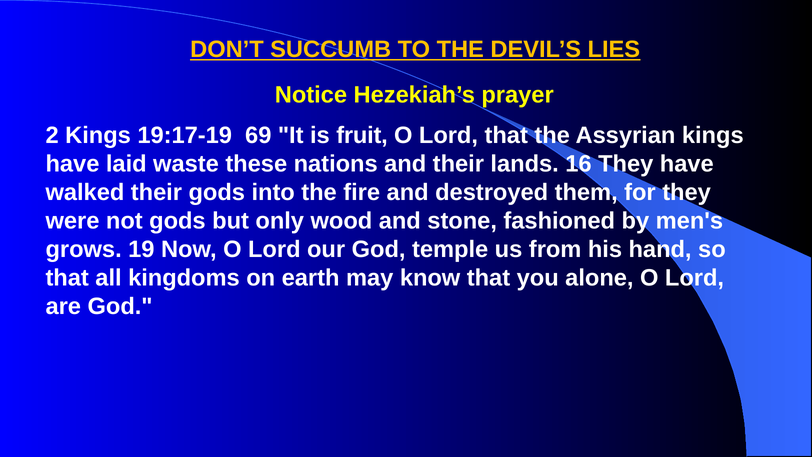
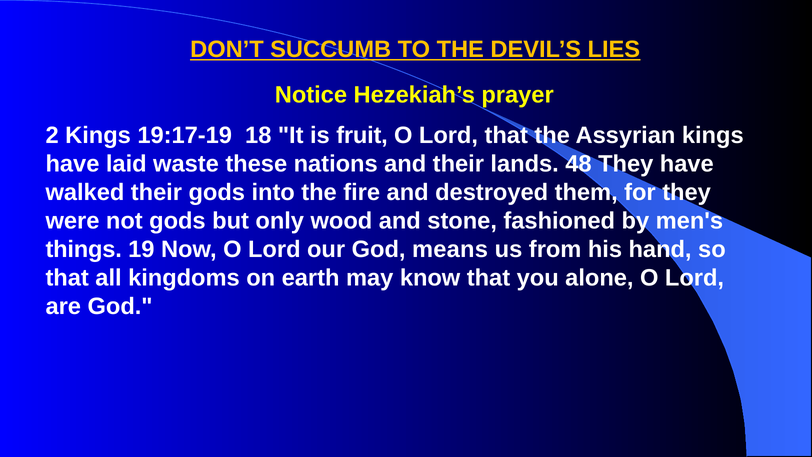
69: 69 -> 18 (258, 136)
16: 16 -> 48 (578, 164)
grows: grows -> things (84, 249)
temple: temple -> means (450, 249)
